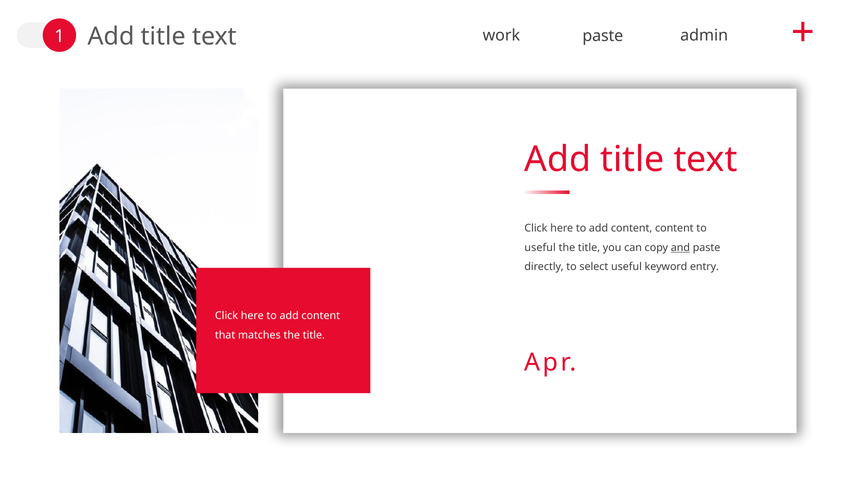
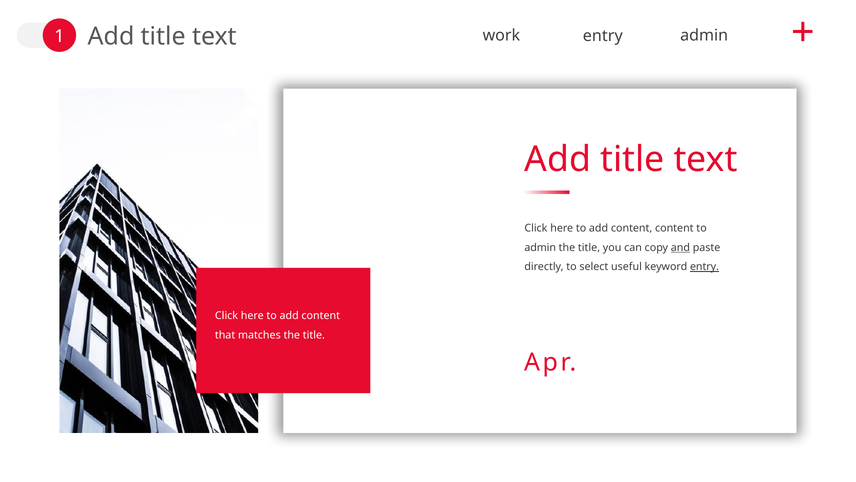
work paste: paste -> entry (603, 36)
useful: useful -> admin (540, 247)
entry underline: none -> present (704, 267)
